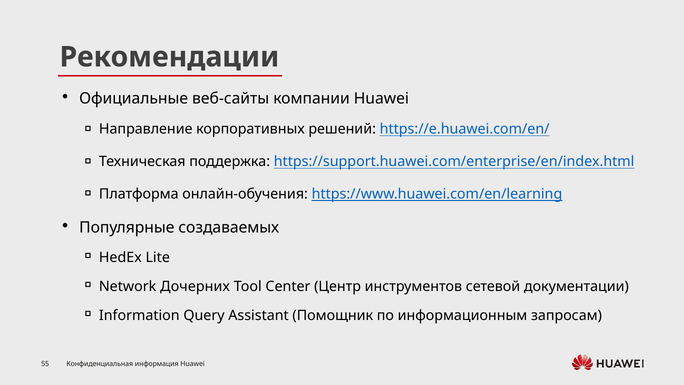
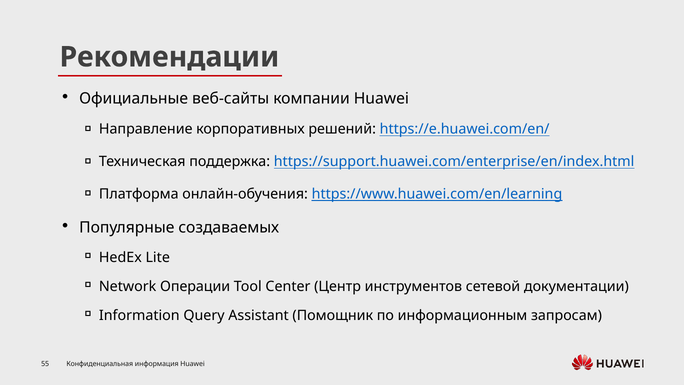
Дочерних: Дочерних -> Операции (195, 286)
